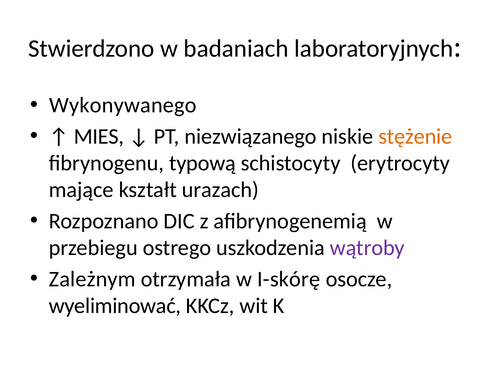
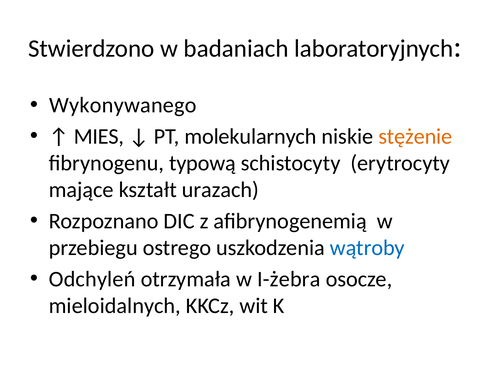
niezwiązanego: niezwiązanego -> molekularnych (251, 136)
wątroby colour: purple -> blue (367, 248)
Zależnym: Zależnym -> Odchyleń (92, 279)
I-skórę: I-skórę -> I-żebra (289, 279)
wyeliminować: wyeliminować -> mieloidalnych (115, 306)
